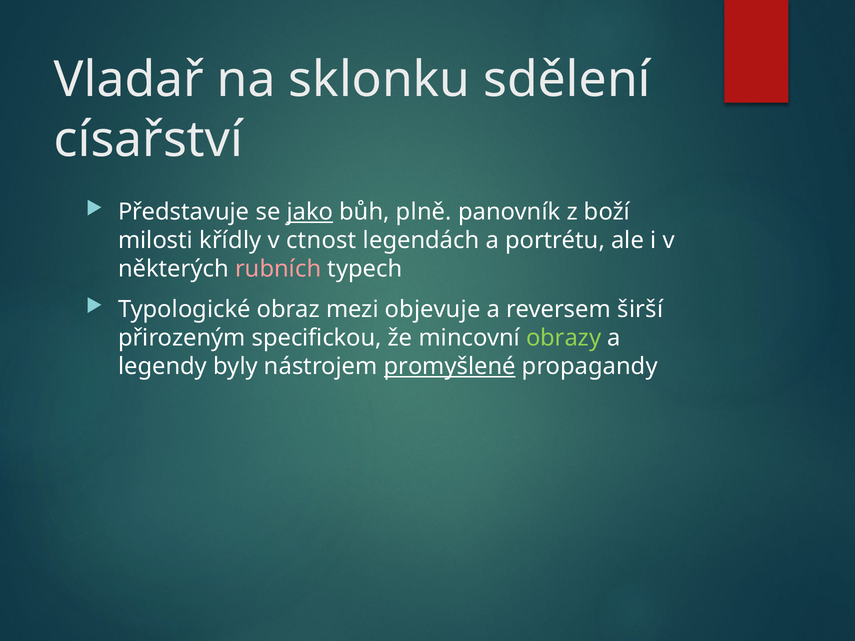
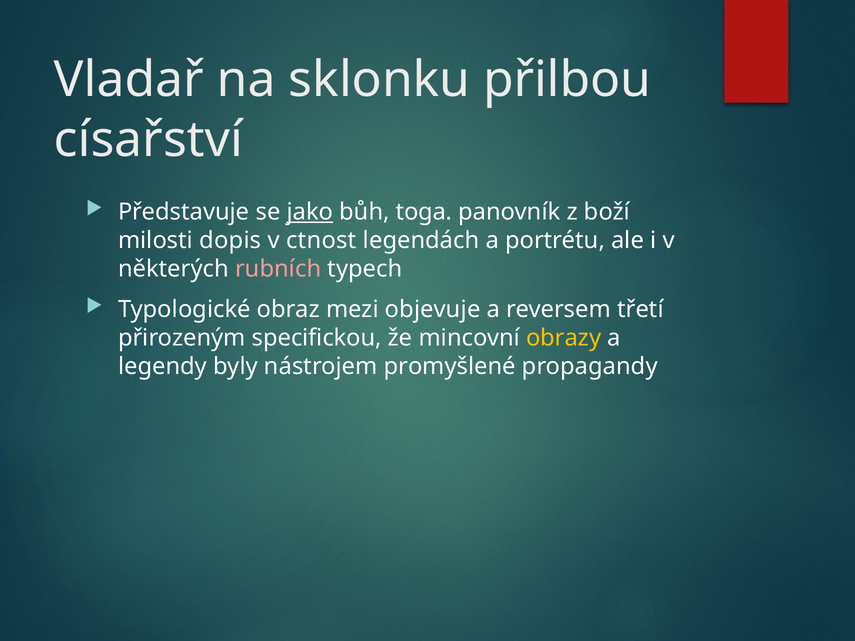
sdělení: sdělení -> přilbou (567, 80)
plně: plně -> toga (424, 212)
křídly: křídly -> dopis (230, 241)
širší: širší -> třetí (640, 310)
obrazy colour: light green -> yellow (564, 338)
promyšlené underline: present -> none (450, 367)
